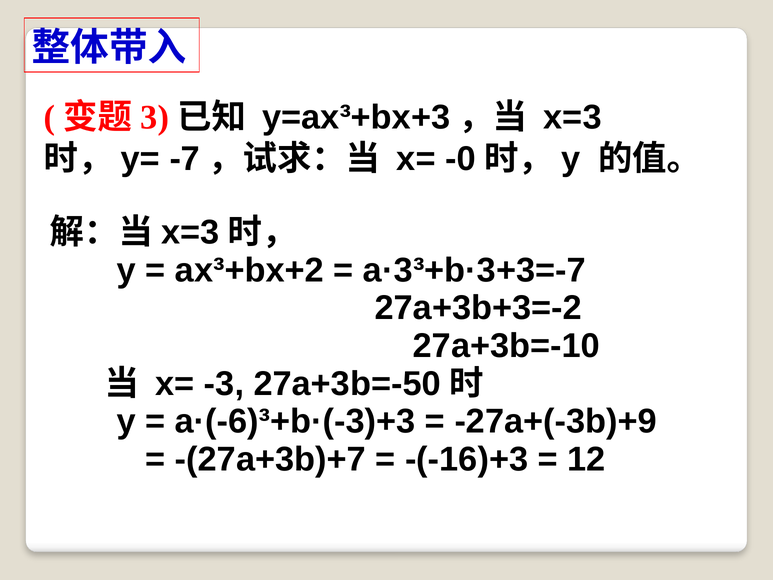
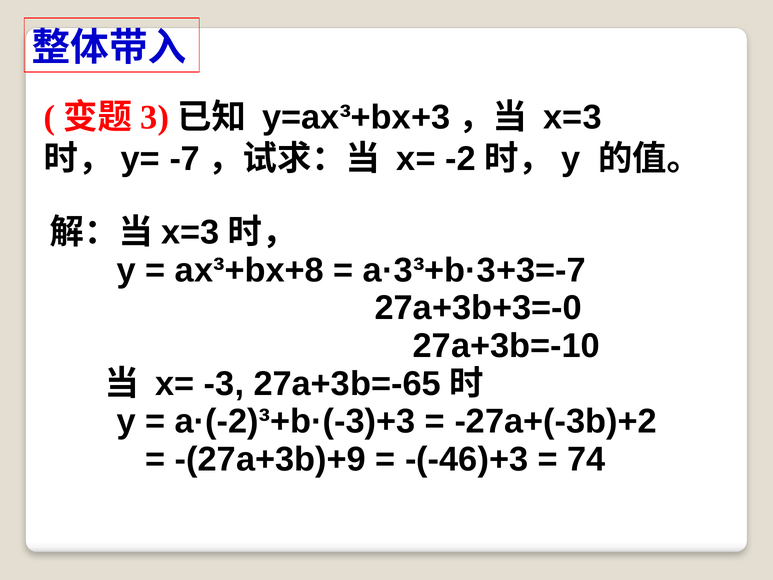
-0: -0 -> -2 (460, 159)
ax³+bx+2: ax³+bx+2 -> ax³+bx+8 (249, 270)
27a+3b+3=-2: 27a+3b+3=-2 -> 27a+3b+3=-0 (478, 308)
27a+3b=-50: 27a+3b=-50 -> 27a+3b=-65 (347, 384)
a·(-6)³+b·(-3)+3: a·(-6)³+b·(-3)+3 -> a·(-2)³+b·(-3)+3 (295, 421)
-27a+(-3b)+9: -27a+(-3b)+9 -> -27a+(-3b)+2 (556, 421)
-(27a+3b)+7: -(27a+3b)+7 -> -(27a+3b)+9 (270, 459)
-(-16)+3: -(-16)+3 -> -(-46)+3 (467, 459)
12: 12 -> 74 (586, 459)
